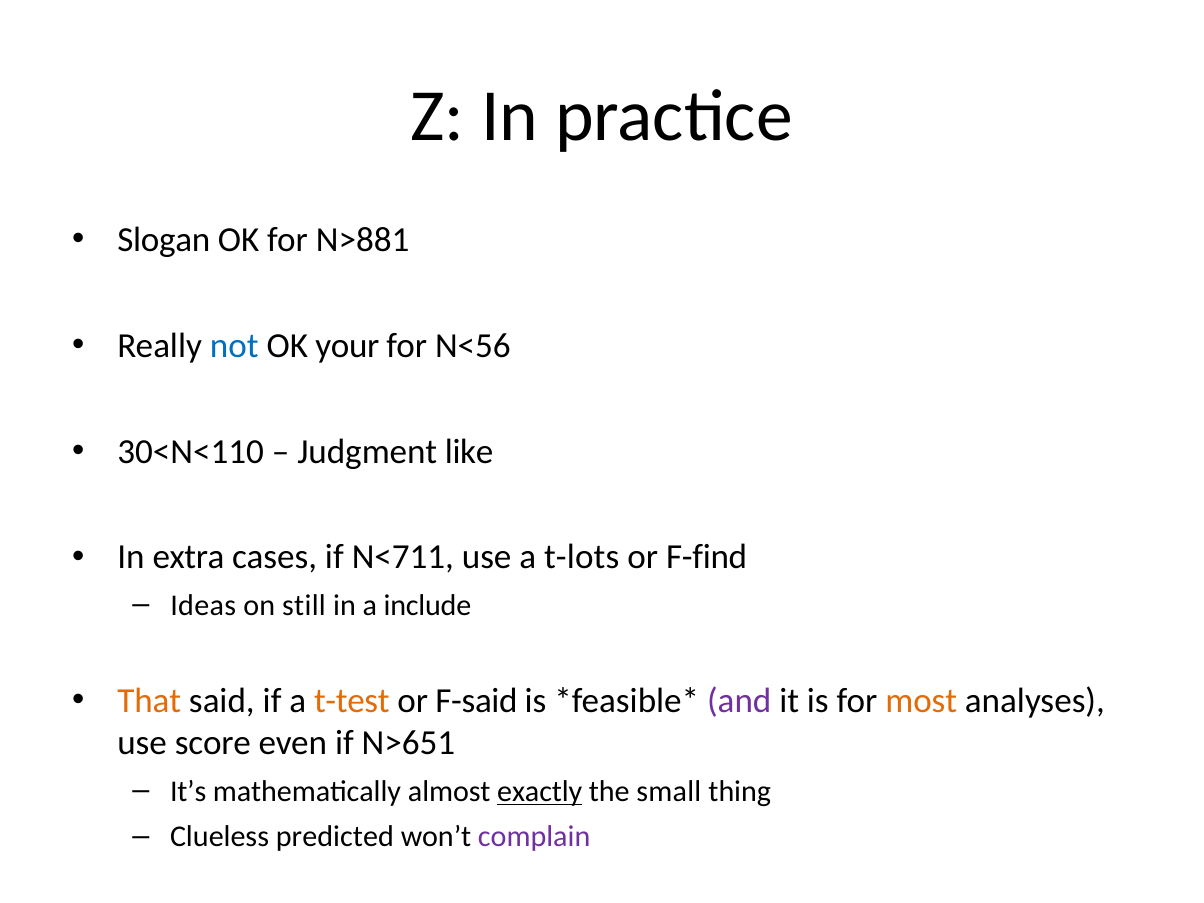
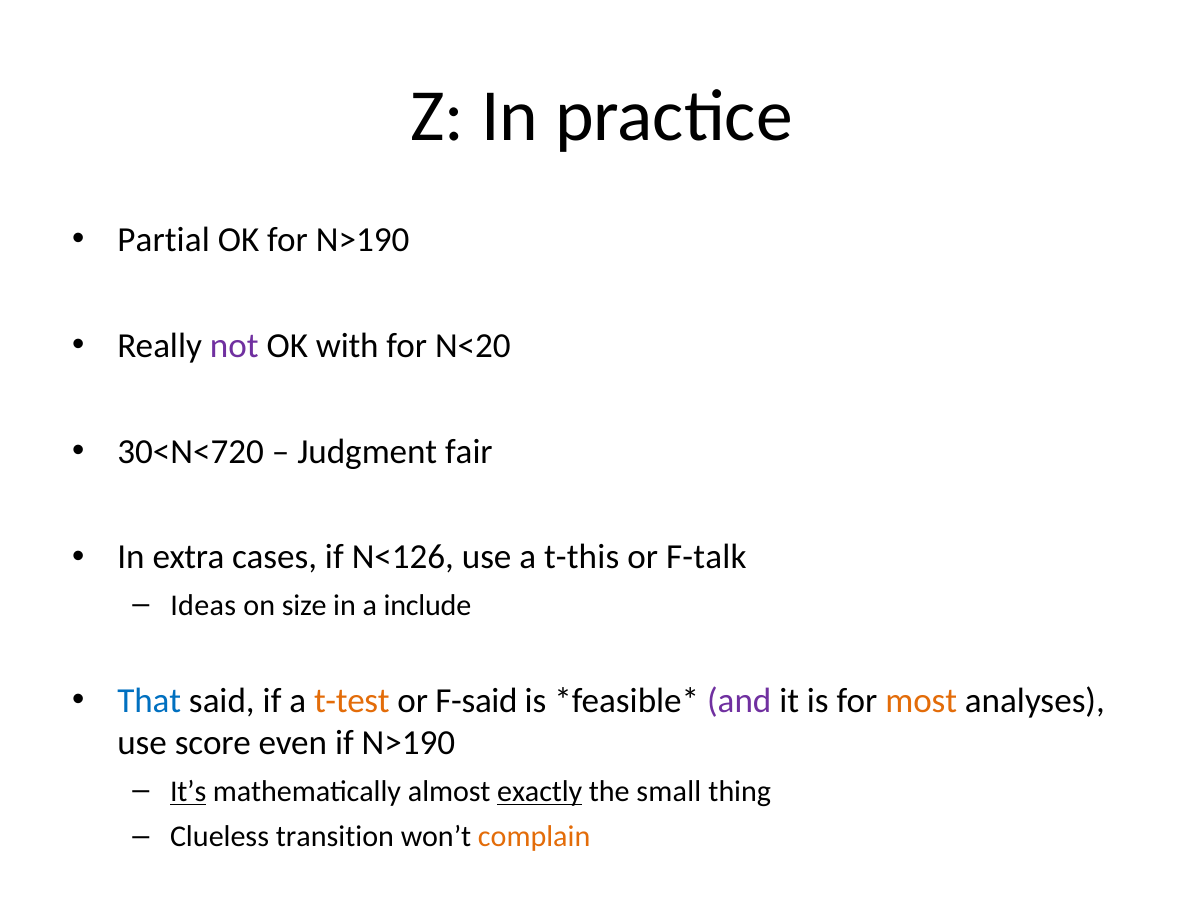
Slogan: Slogan -> Partial (164, 240)
for N>881: N>881 -> N>190 (363, 240)
not colour: blue -> purple (234, 346)
your: your -> with (347, 346)
N<56: N<56 -> N<20 (473, 346)
30<N<110: 30<N<110 -> 30<N<720 (191, 452)
like: like -> fair (469, 452)
N<711: N<711 -> N<126 (403, 557)
t-lots: t-lots -> t-this (582, 557)
F-find: F-find -> F-talk (706, 557)
still: still -> size (304, 606)
That colour: orange -> blue (149, 701)
if N>651: N>651 -> N>190 (408, 743)
It’s underline: none -> present (188, 792)
predicted: predicted -> transition (335, 837)
complain colour: purple -> orange (534, 837)
